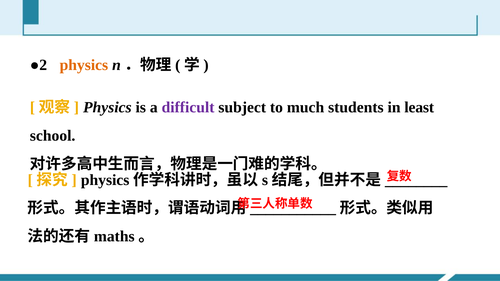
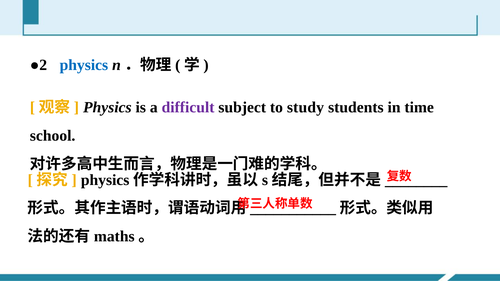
physics colour: orange -> blue (84, 65)
much: much -> study (305, 108)
least: least -> time (419, 108)
